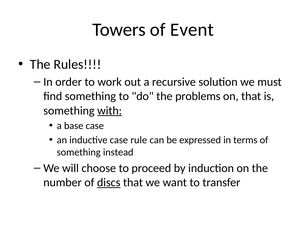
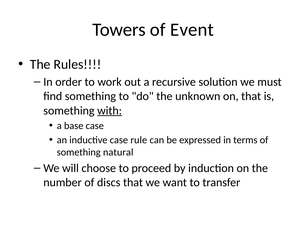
problems: problems -> unknown (198, 96)
instead: instead -> natural (118, 153)
discs underline: present -> none (109, 183)
